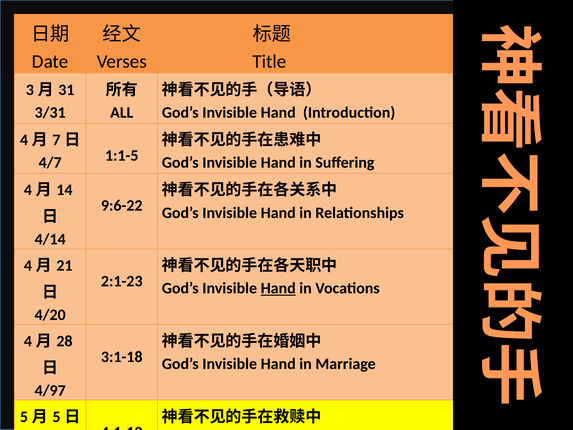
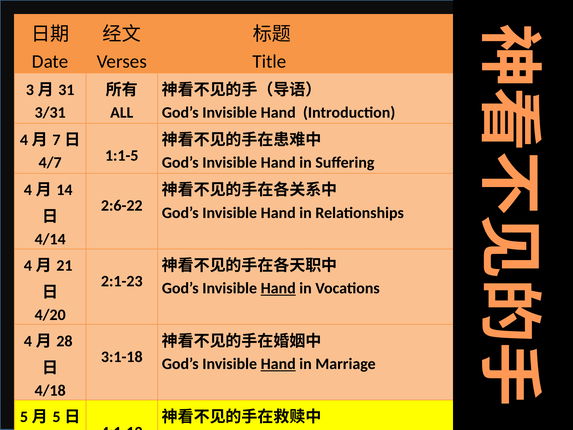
9:6-22: 9:6-22 -> 2:6-22 (122, 206)
Hand underline: none -> present (278, 364)
4/97: 4/97 -> 4/18 (50, 390)
